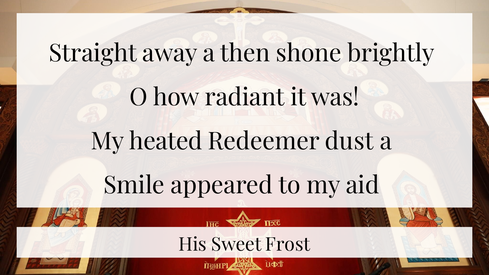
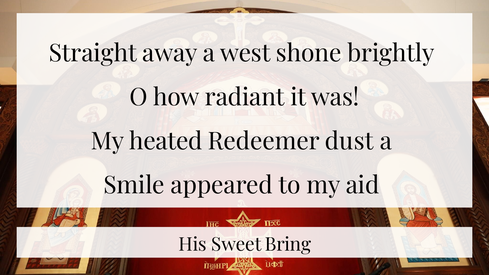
then: then -> west (245, 53)
Frost: Frost -> Bring (288, 245)
